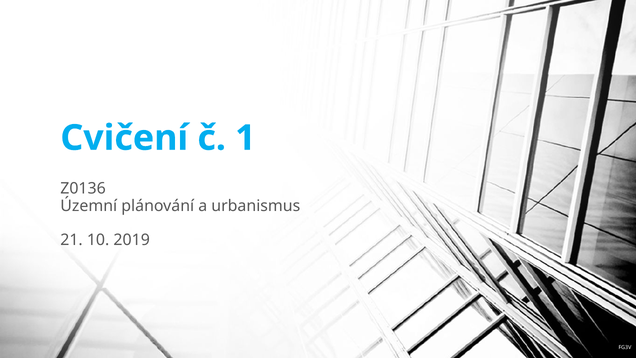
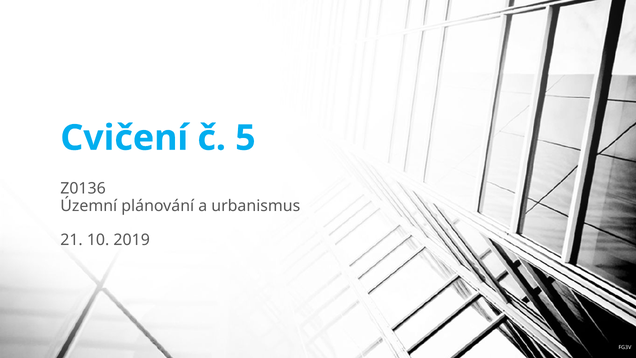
1: 1 -> 5 (245, 138)
